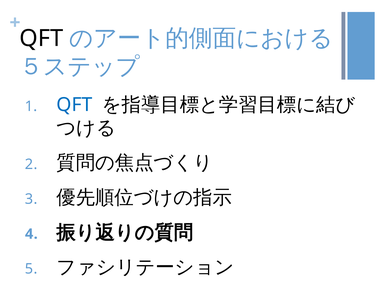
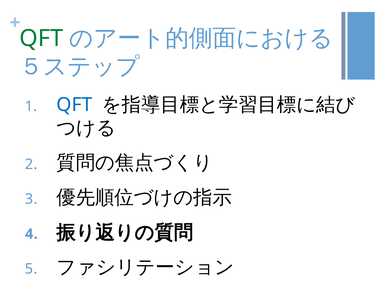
QFT colour: black -> green (41, 38)
